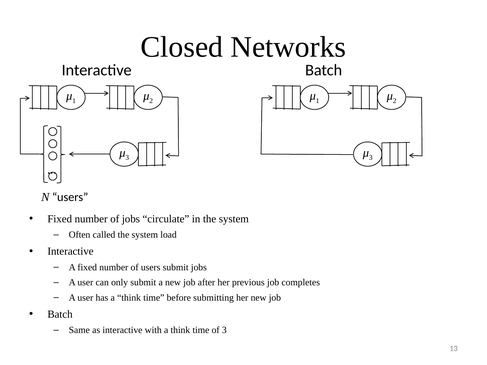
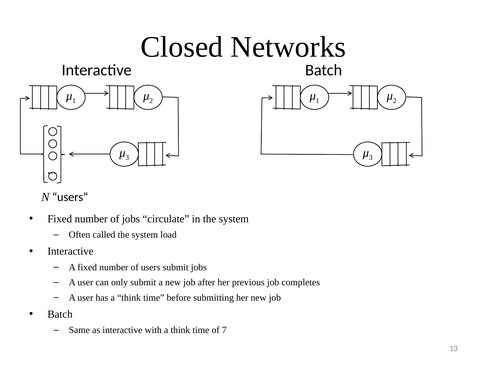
of 3: 3 -> 7 (224, 330)
